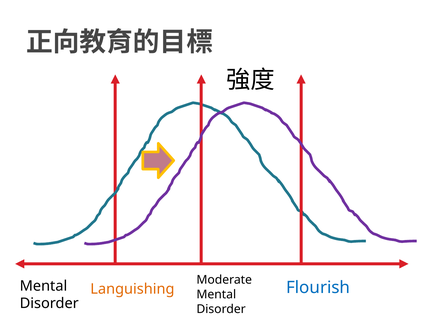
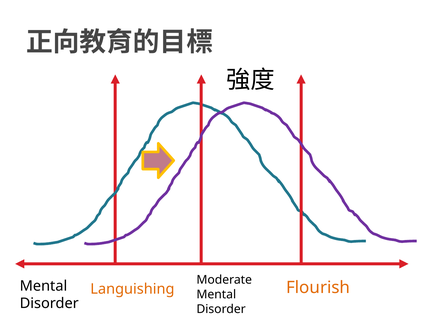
Flourish colour: blue -> orange (318, 287)
